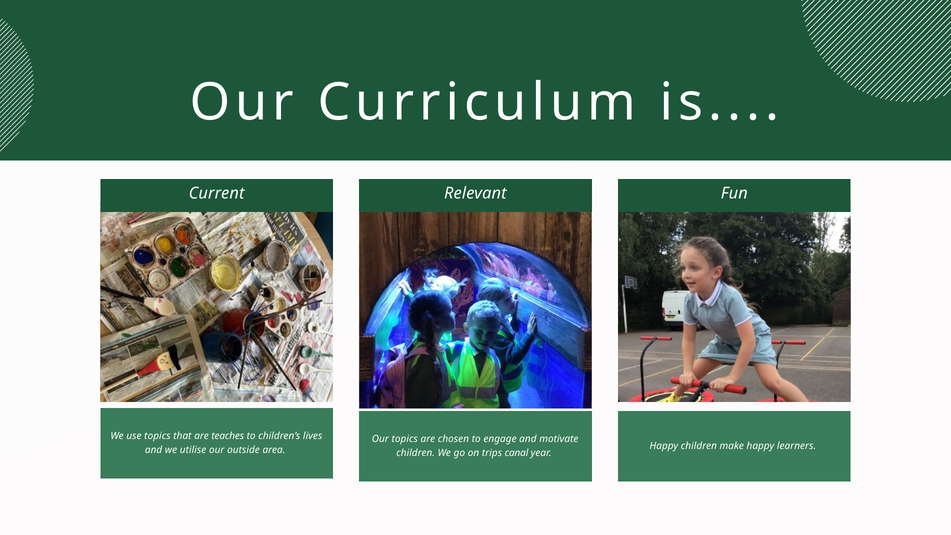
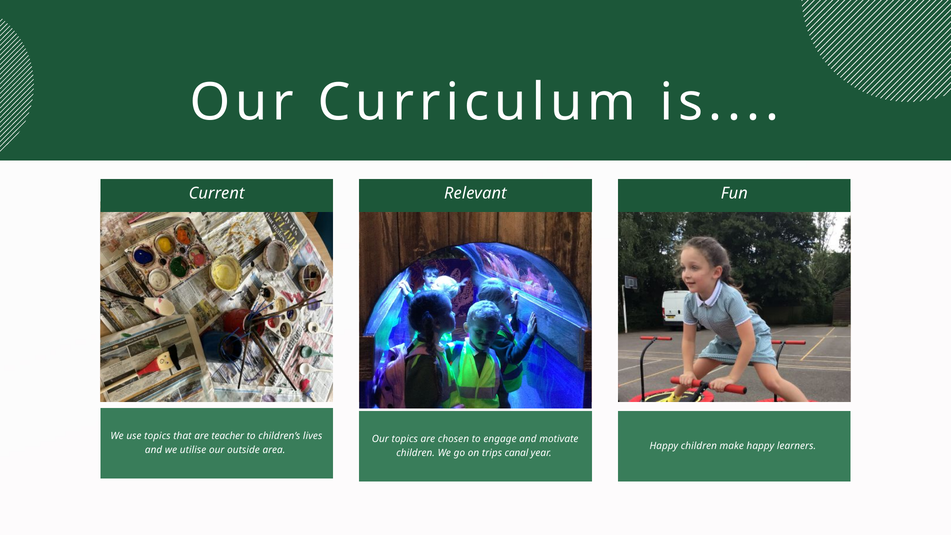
teaches: teaches -> teacher (228, 436)
